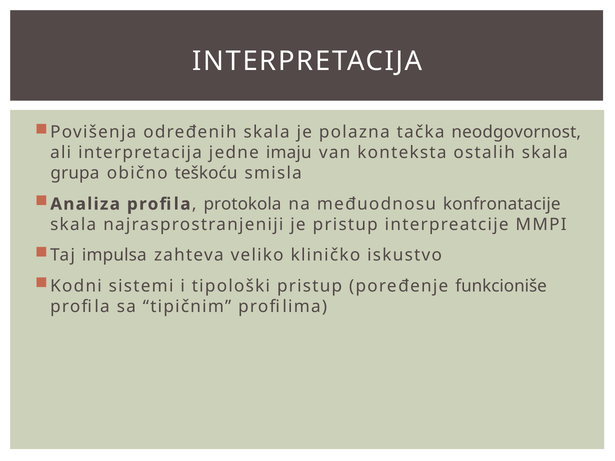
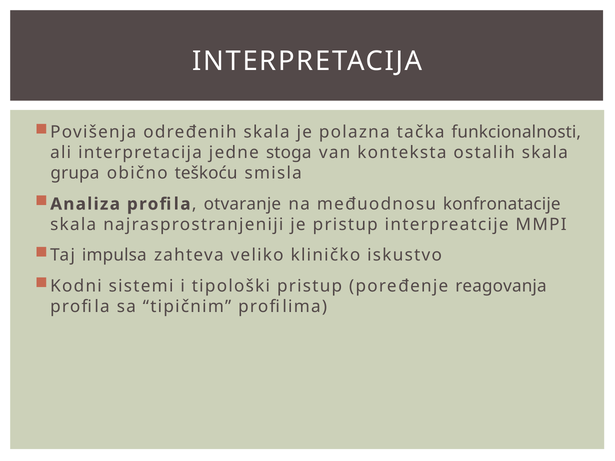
neodgovornost: neodgovornost -> funkcionalnosti (516, 132)
imaju: imaju -> stoga (289, 153)
protokola: protokola -> otvaranje (242, 204)
funkcioniše: funkcioniše -> reagovanja (501, 286)
